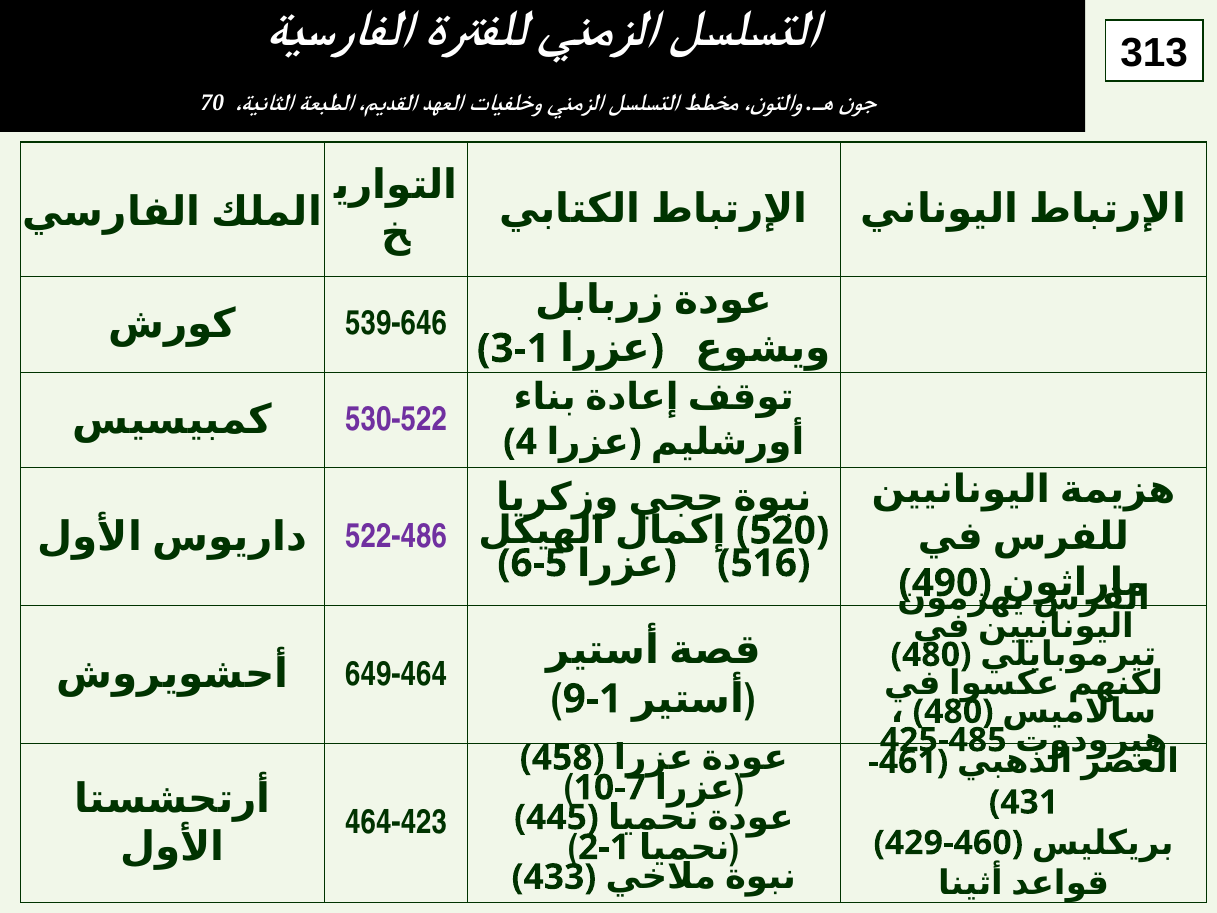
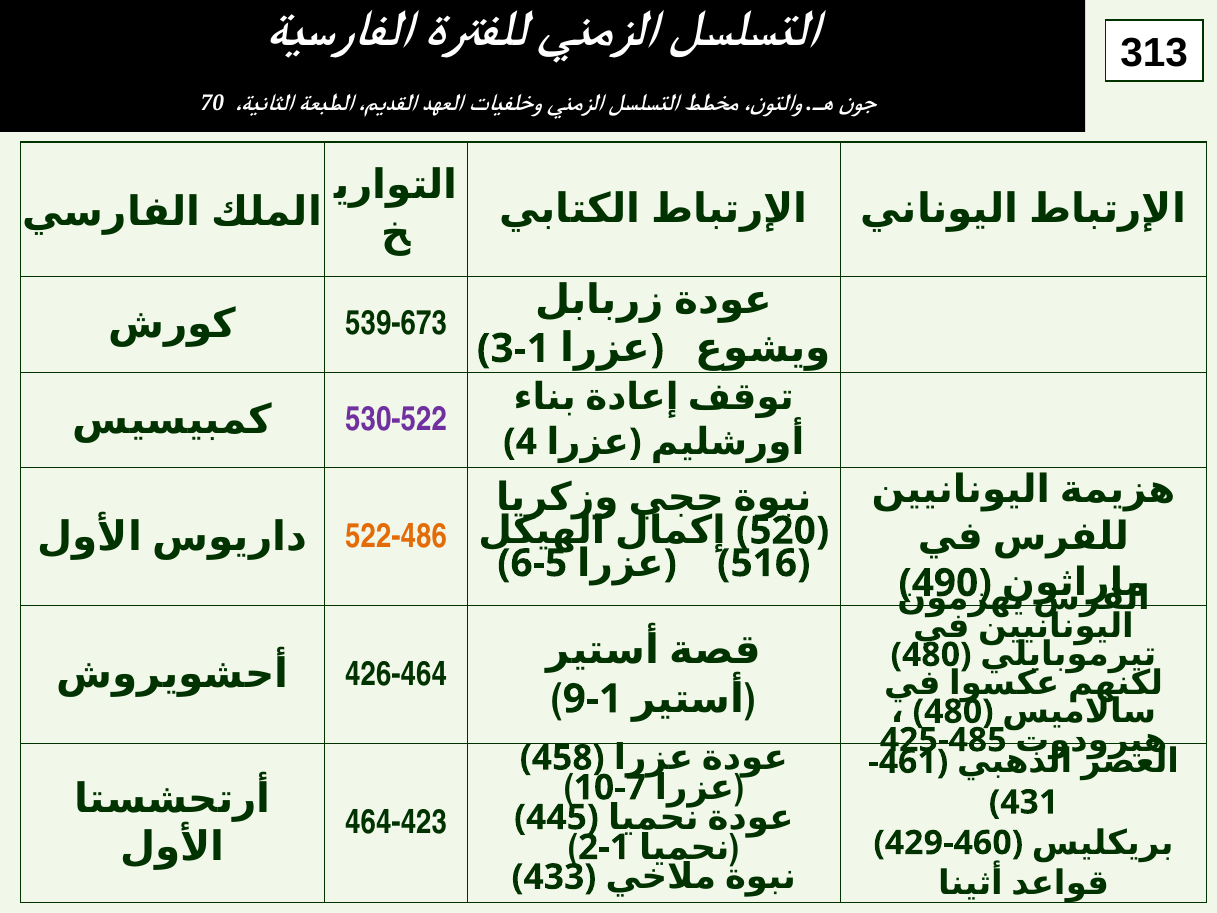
539-646: 539-646 -> 539-673 (396, 324)
522-486 colour: purple -> orange (396, 536)
649-464: 649-464 -> 426-464 (396, 674)
